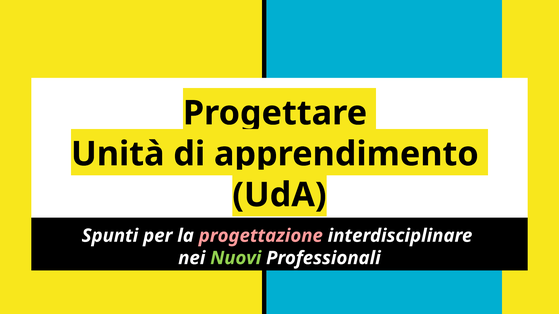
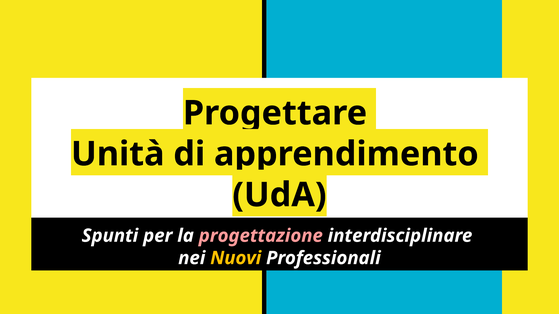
Nuovi colour: light green -> yellow (236, 258)
